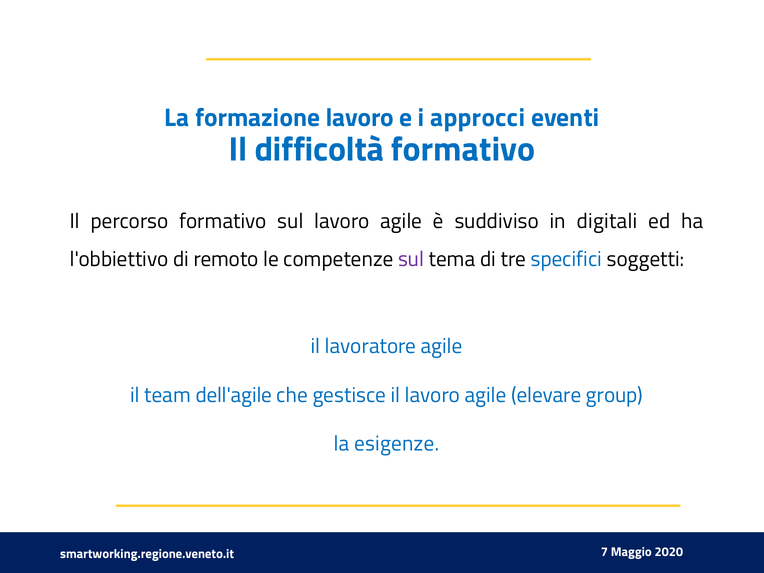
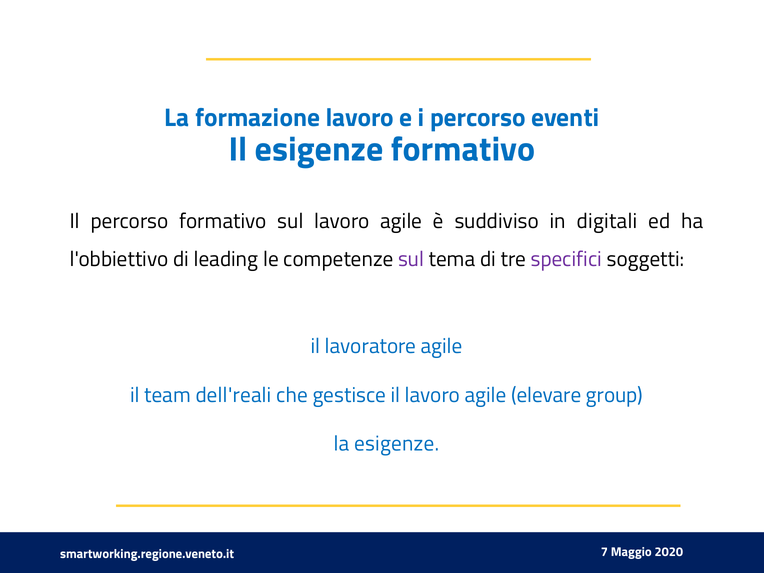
i approcci: approcci -> percorso (478, 118)
Il difficoltà: difficoltà -> esigenze (319, 150)
remoto: remoto -> leading (226, 259)
specifici colour: blue -> purple (566, 259)
dell'agile: dell'agile -> dell'reali (234, 395)
